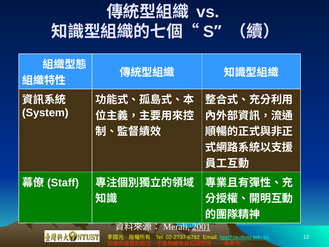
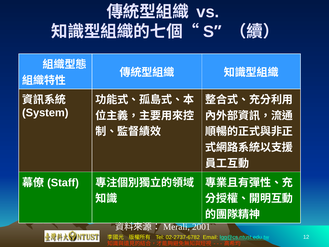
2001 underline: present -> none (201, 227)
